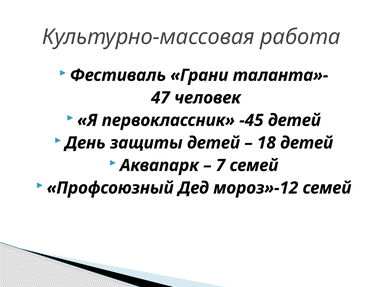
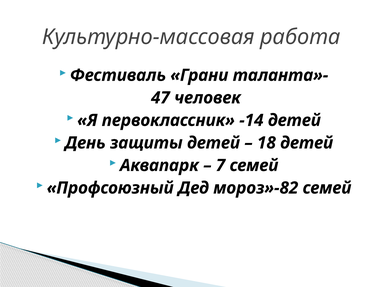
-45: -45 -> -14 (251, 120)
мороз»-12: мороз»-12 -> мороз»-82 (256, 188)
